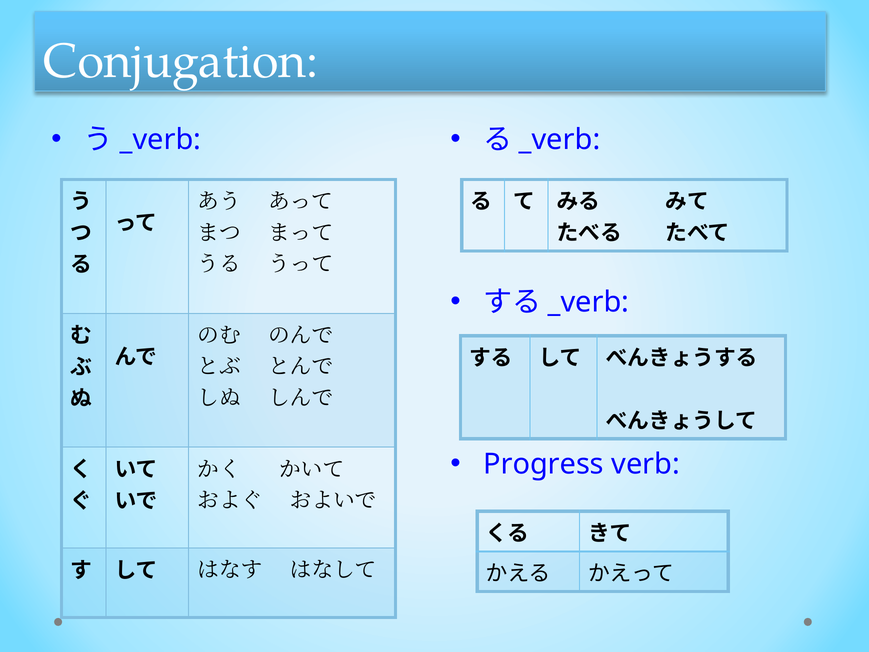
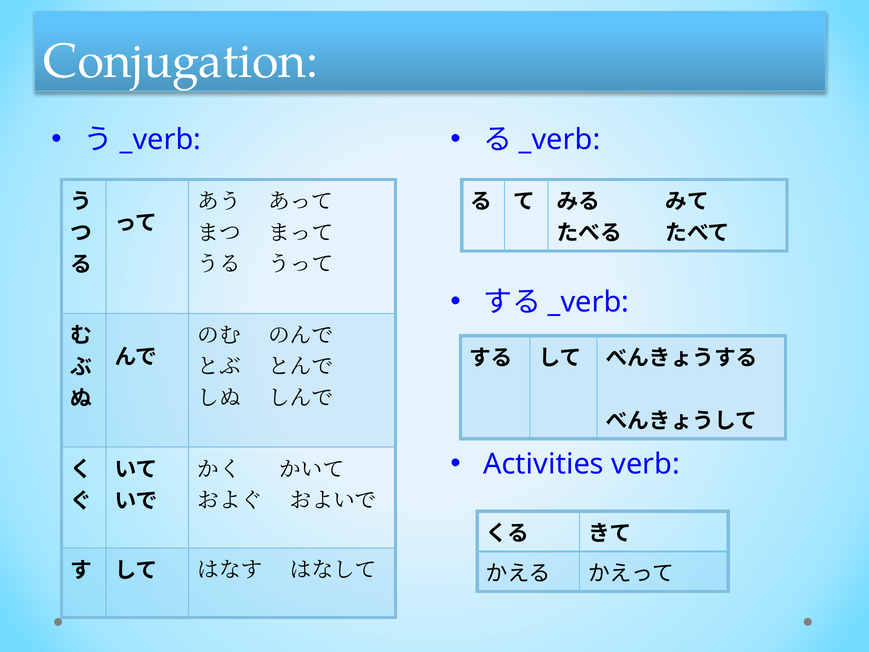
Progress: Progress -> Activities (543, 464)
